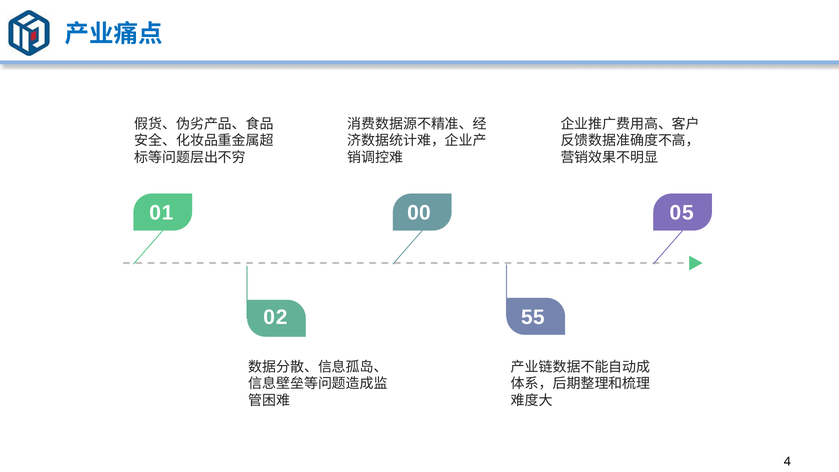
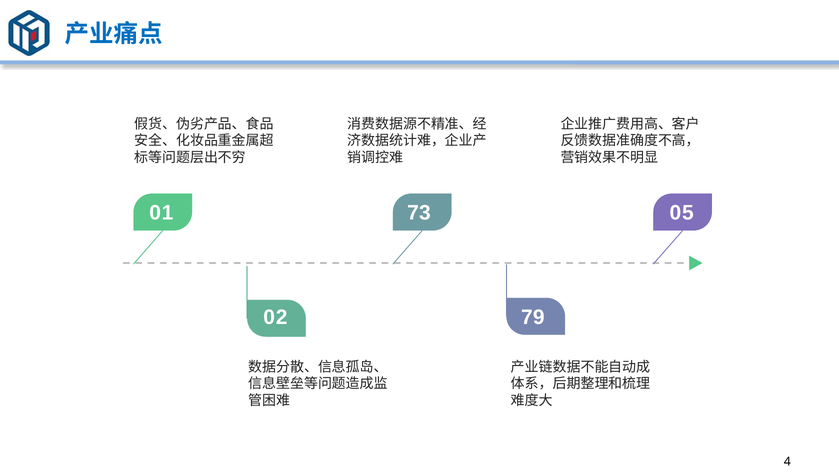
00: 00 -> 73 (419, 213)
55: 55 -> 79 (533, 317)
